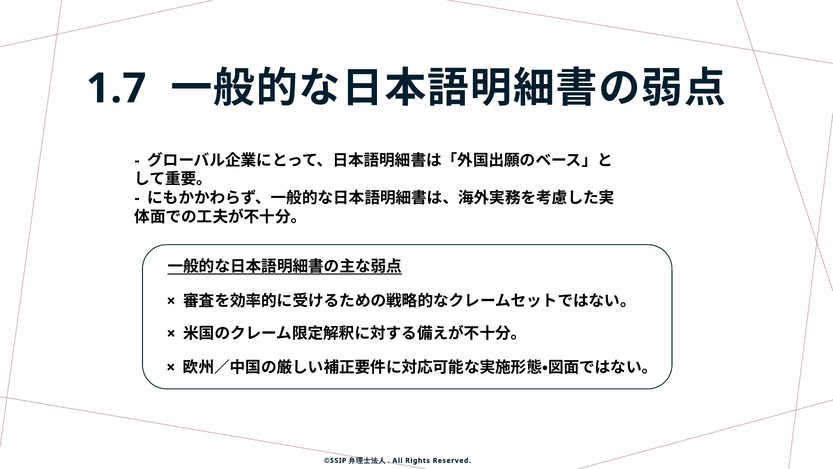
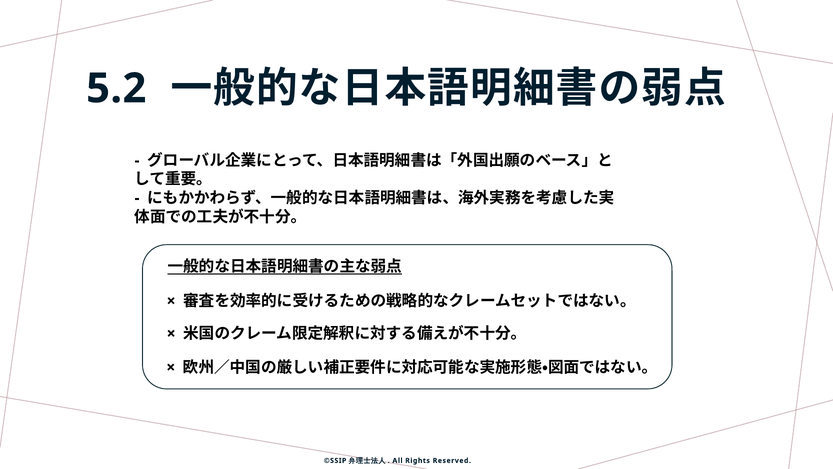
1.7: 1.7 -> 5.2 (116, 88)
